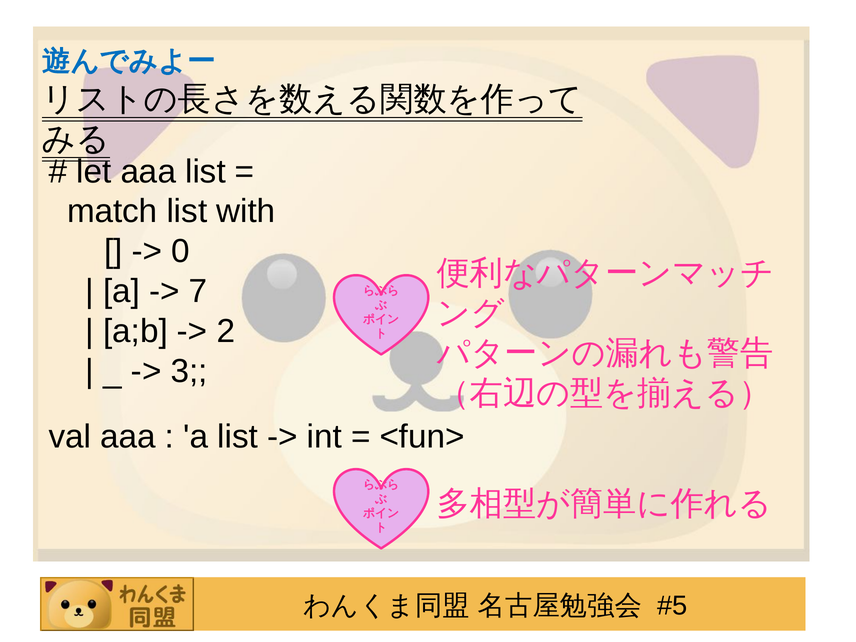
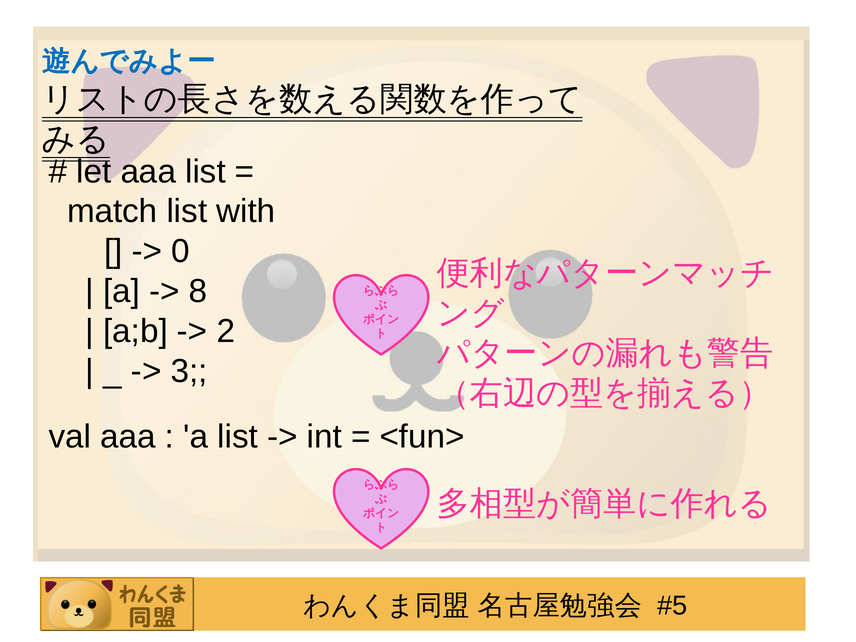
7: 7 -> 8 (198, 291)
